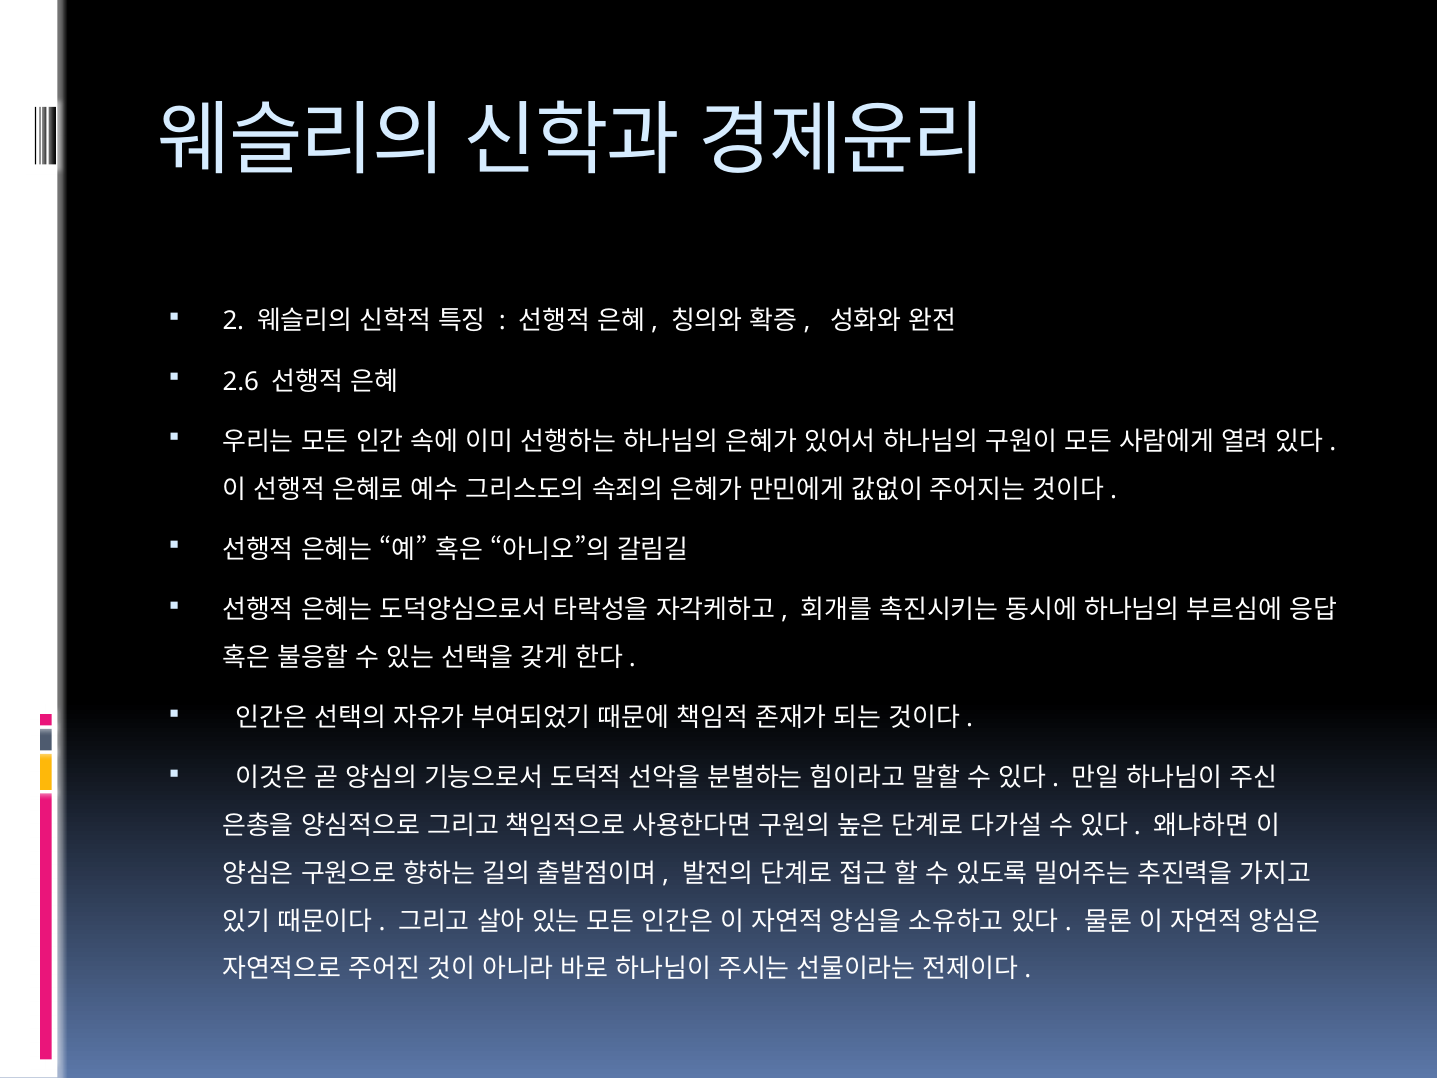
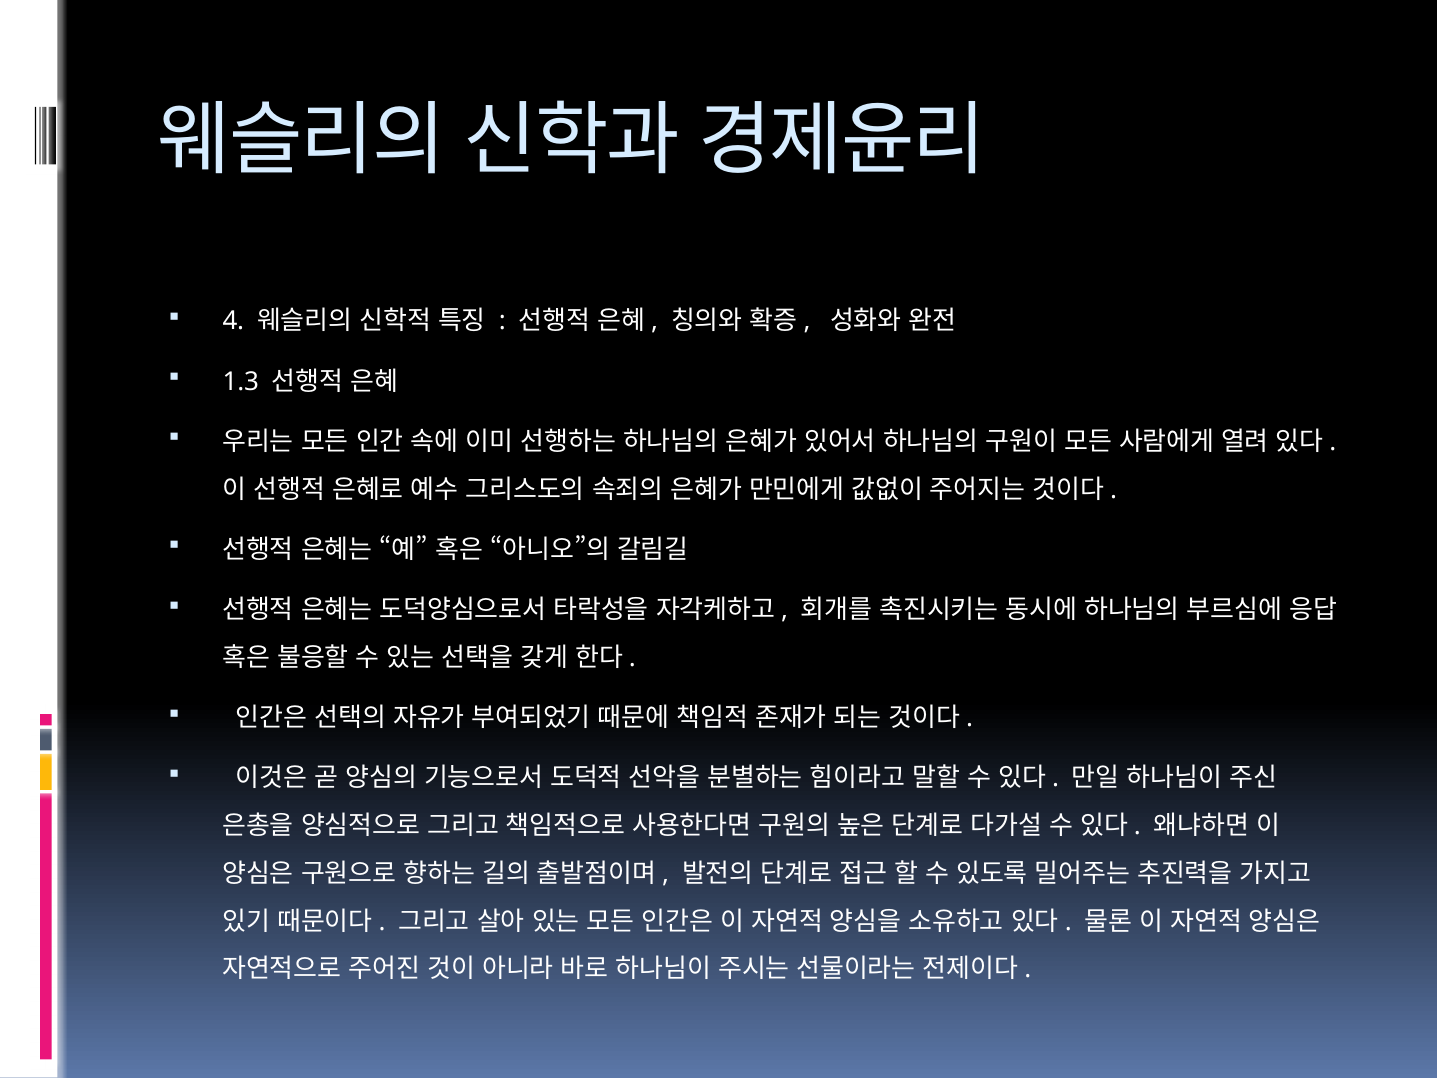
2: 2 -> 4 (233, 321)
2.6: 2.6 -> 1.3 (241, 382)
